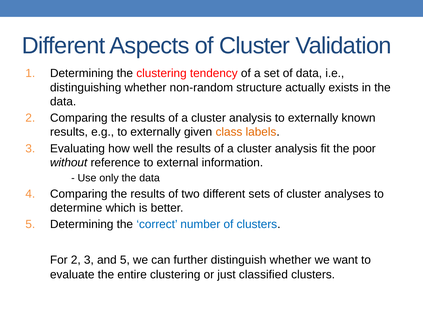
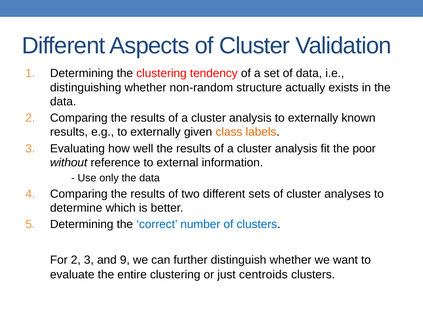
and 5: 5 -> 9 (125, 260)
classified: classified -> centroids (263, 275)
